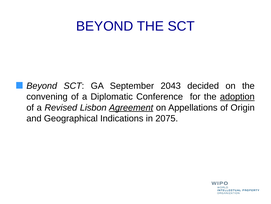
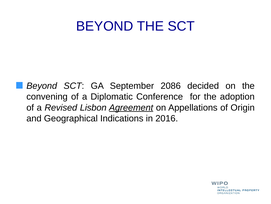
2043: 2043 -> 2086 (171, 86)
adoption underline: present -> none (237, 96)
2075: 2075 -> 2016 (167, 118)
